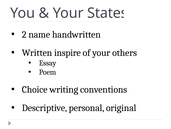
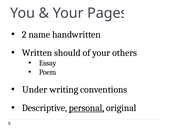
States: States -> Pages (107, 13)
inspire: inspire -> should (67, 53)
Choice: Choice -> Under (35, 89)
personal underline: none -> present (87, 107)
